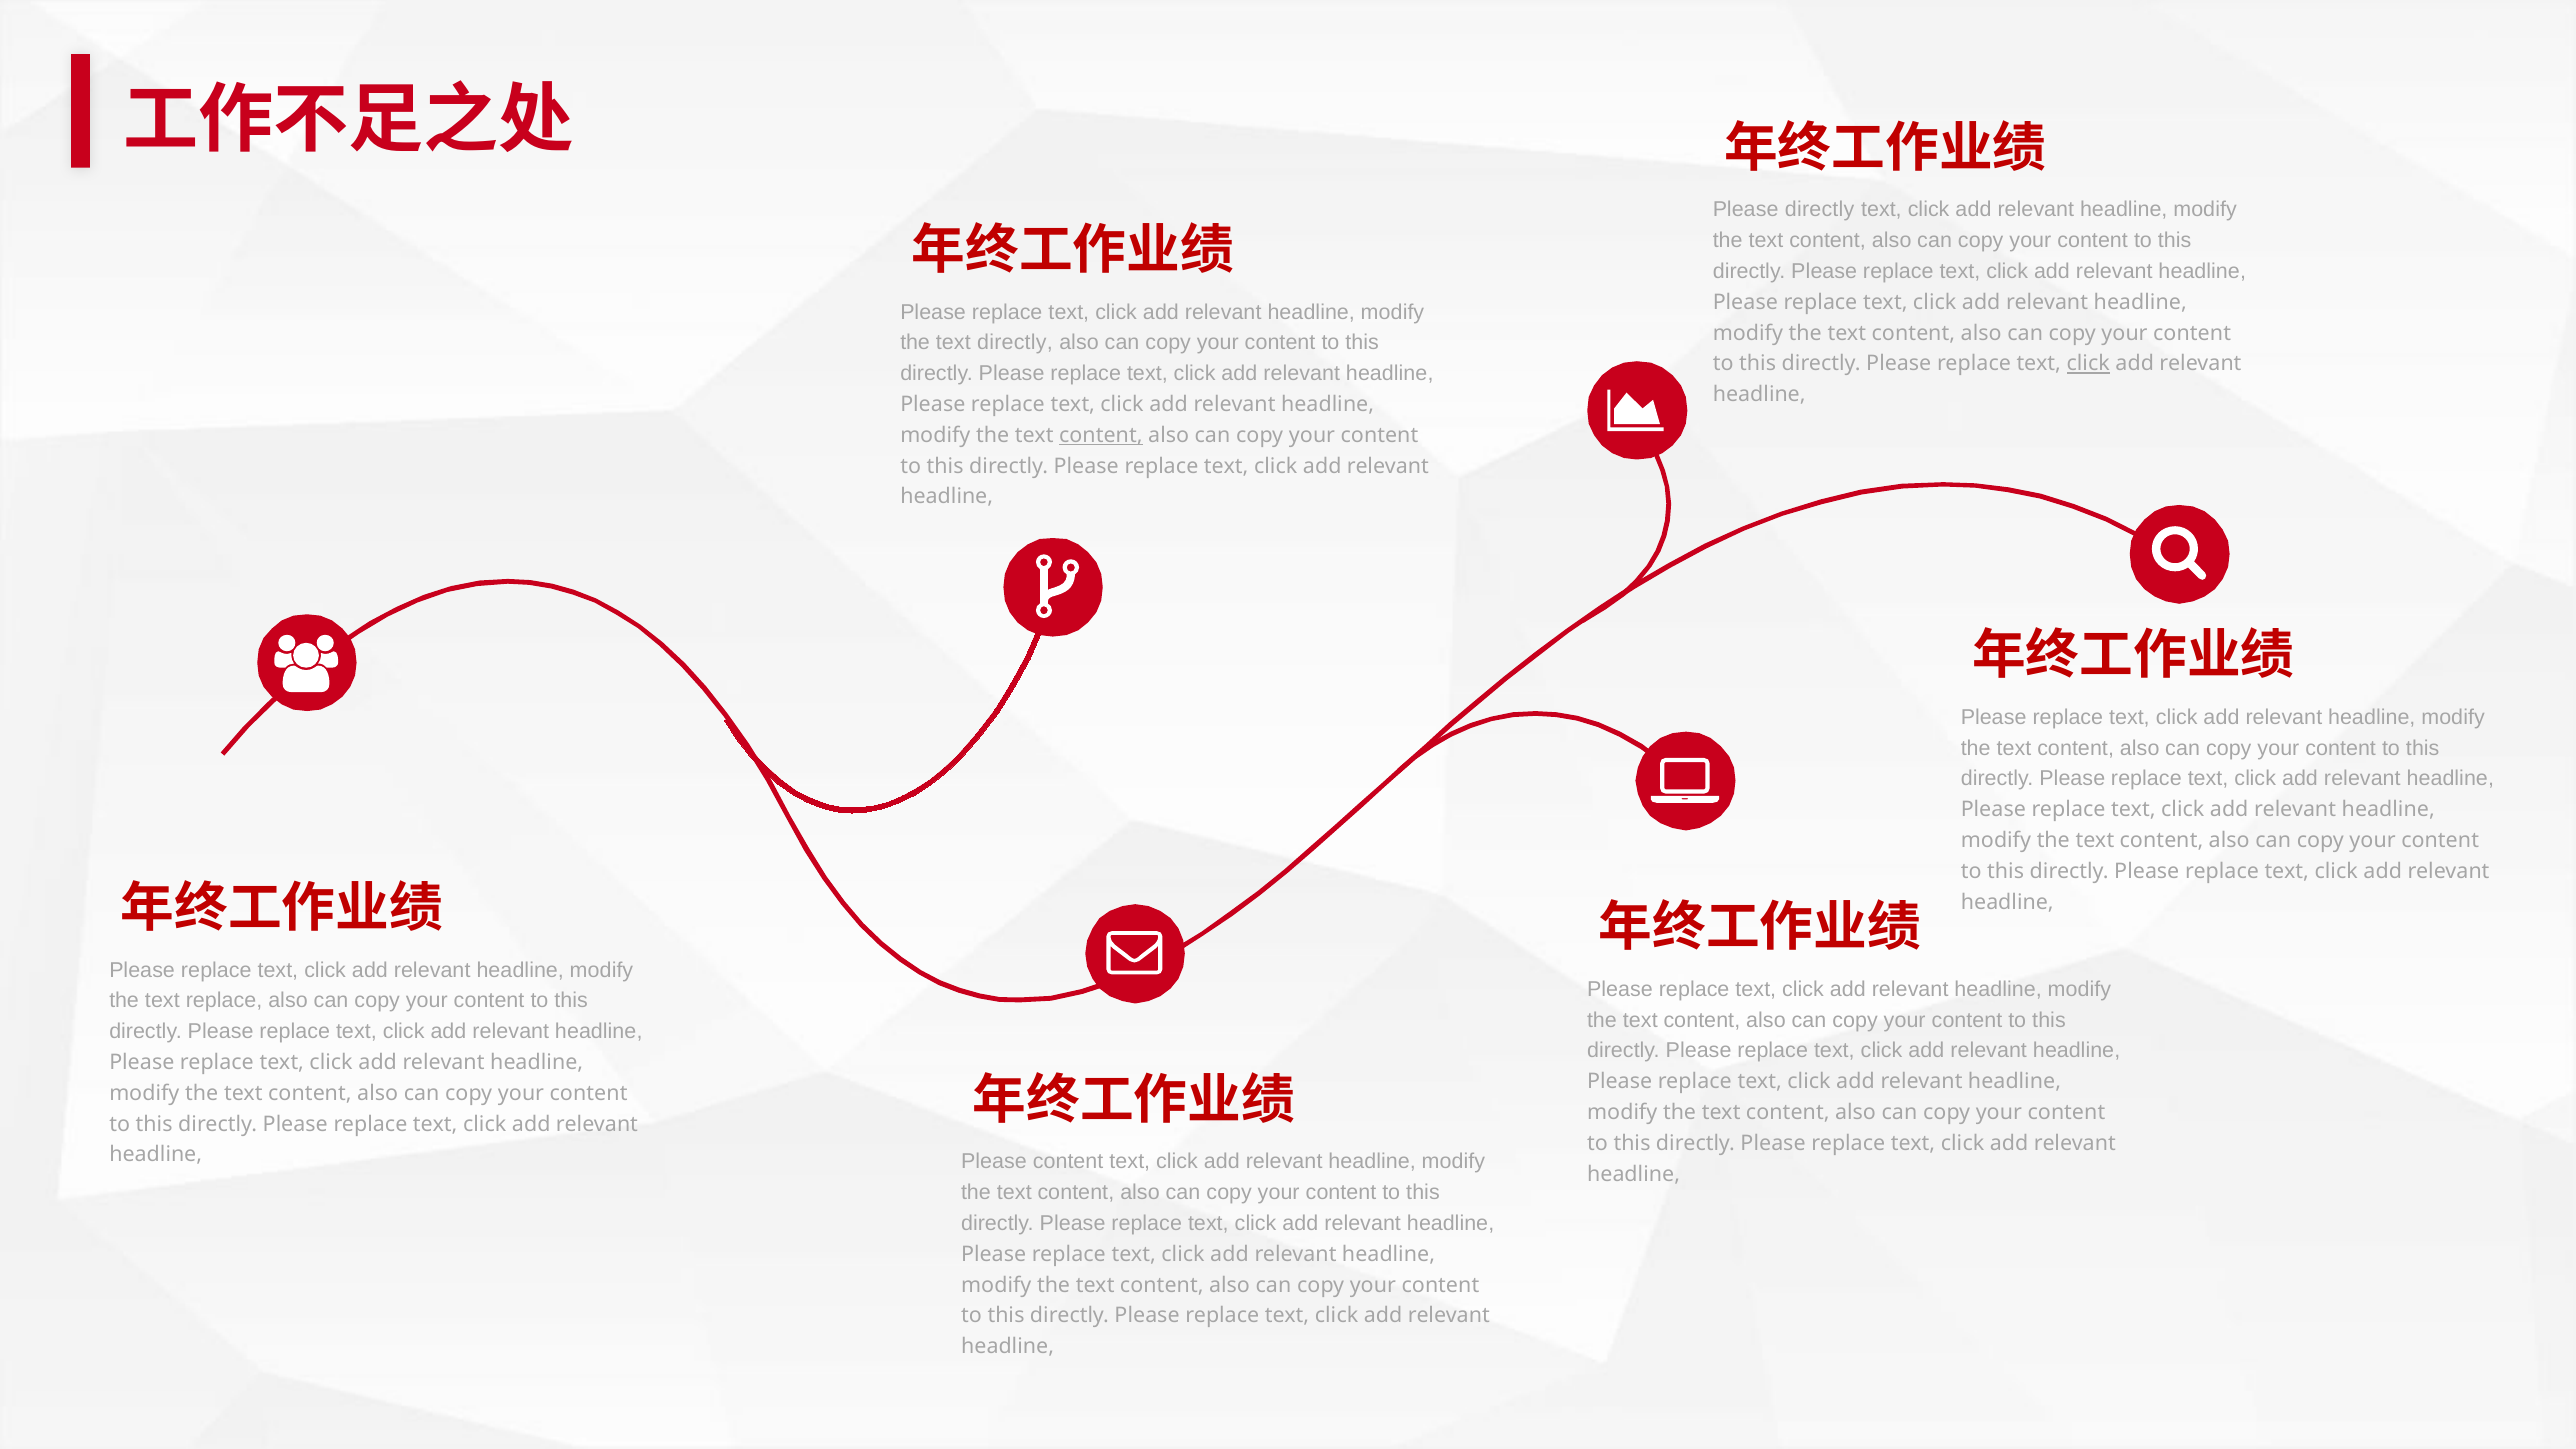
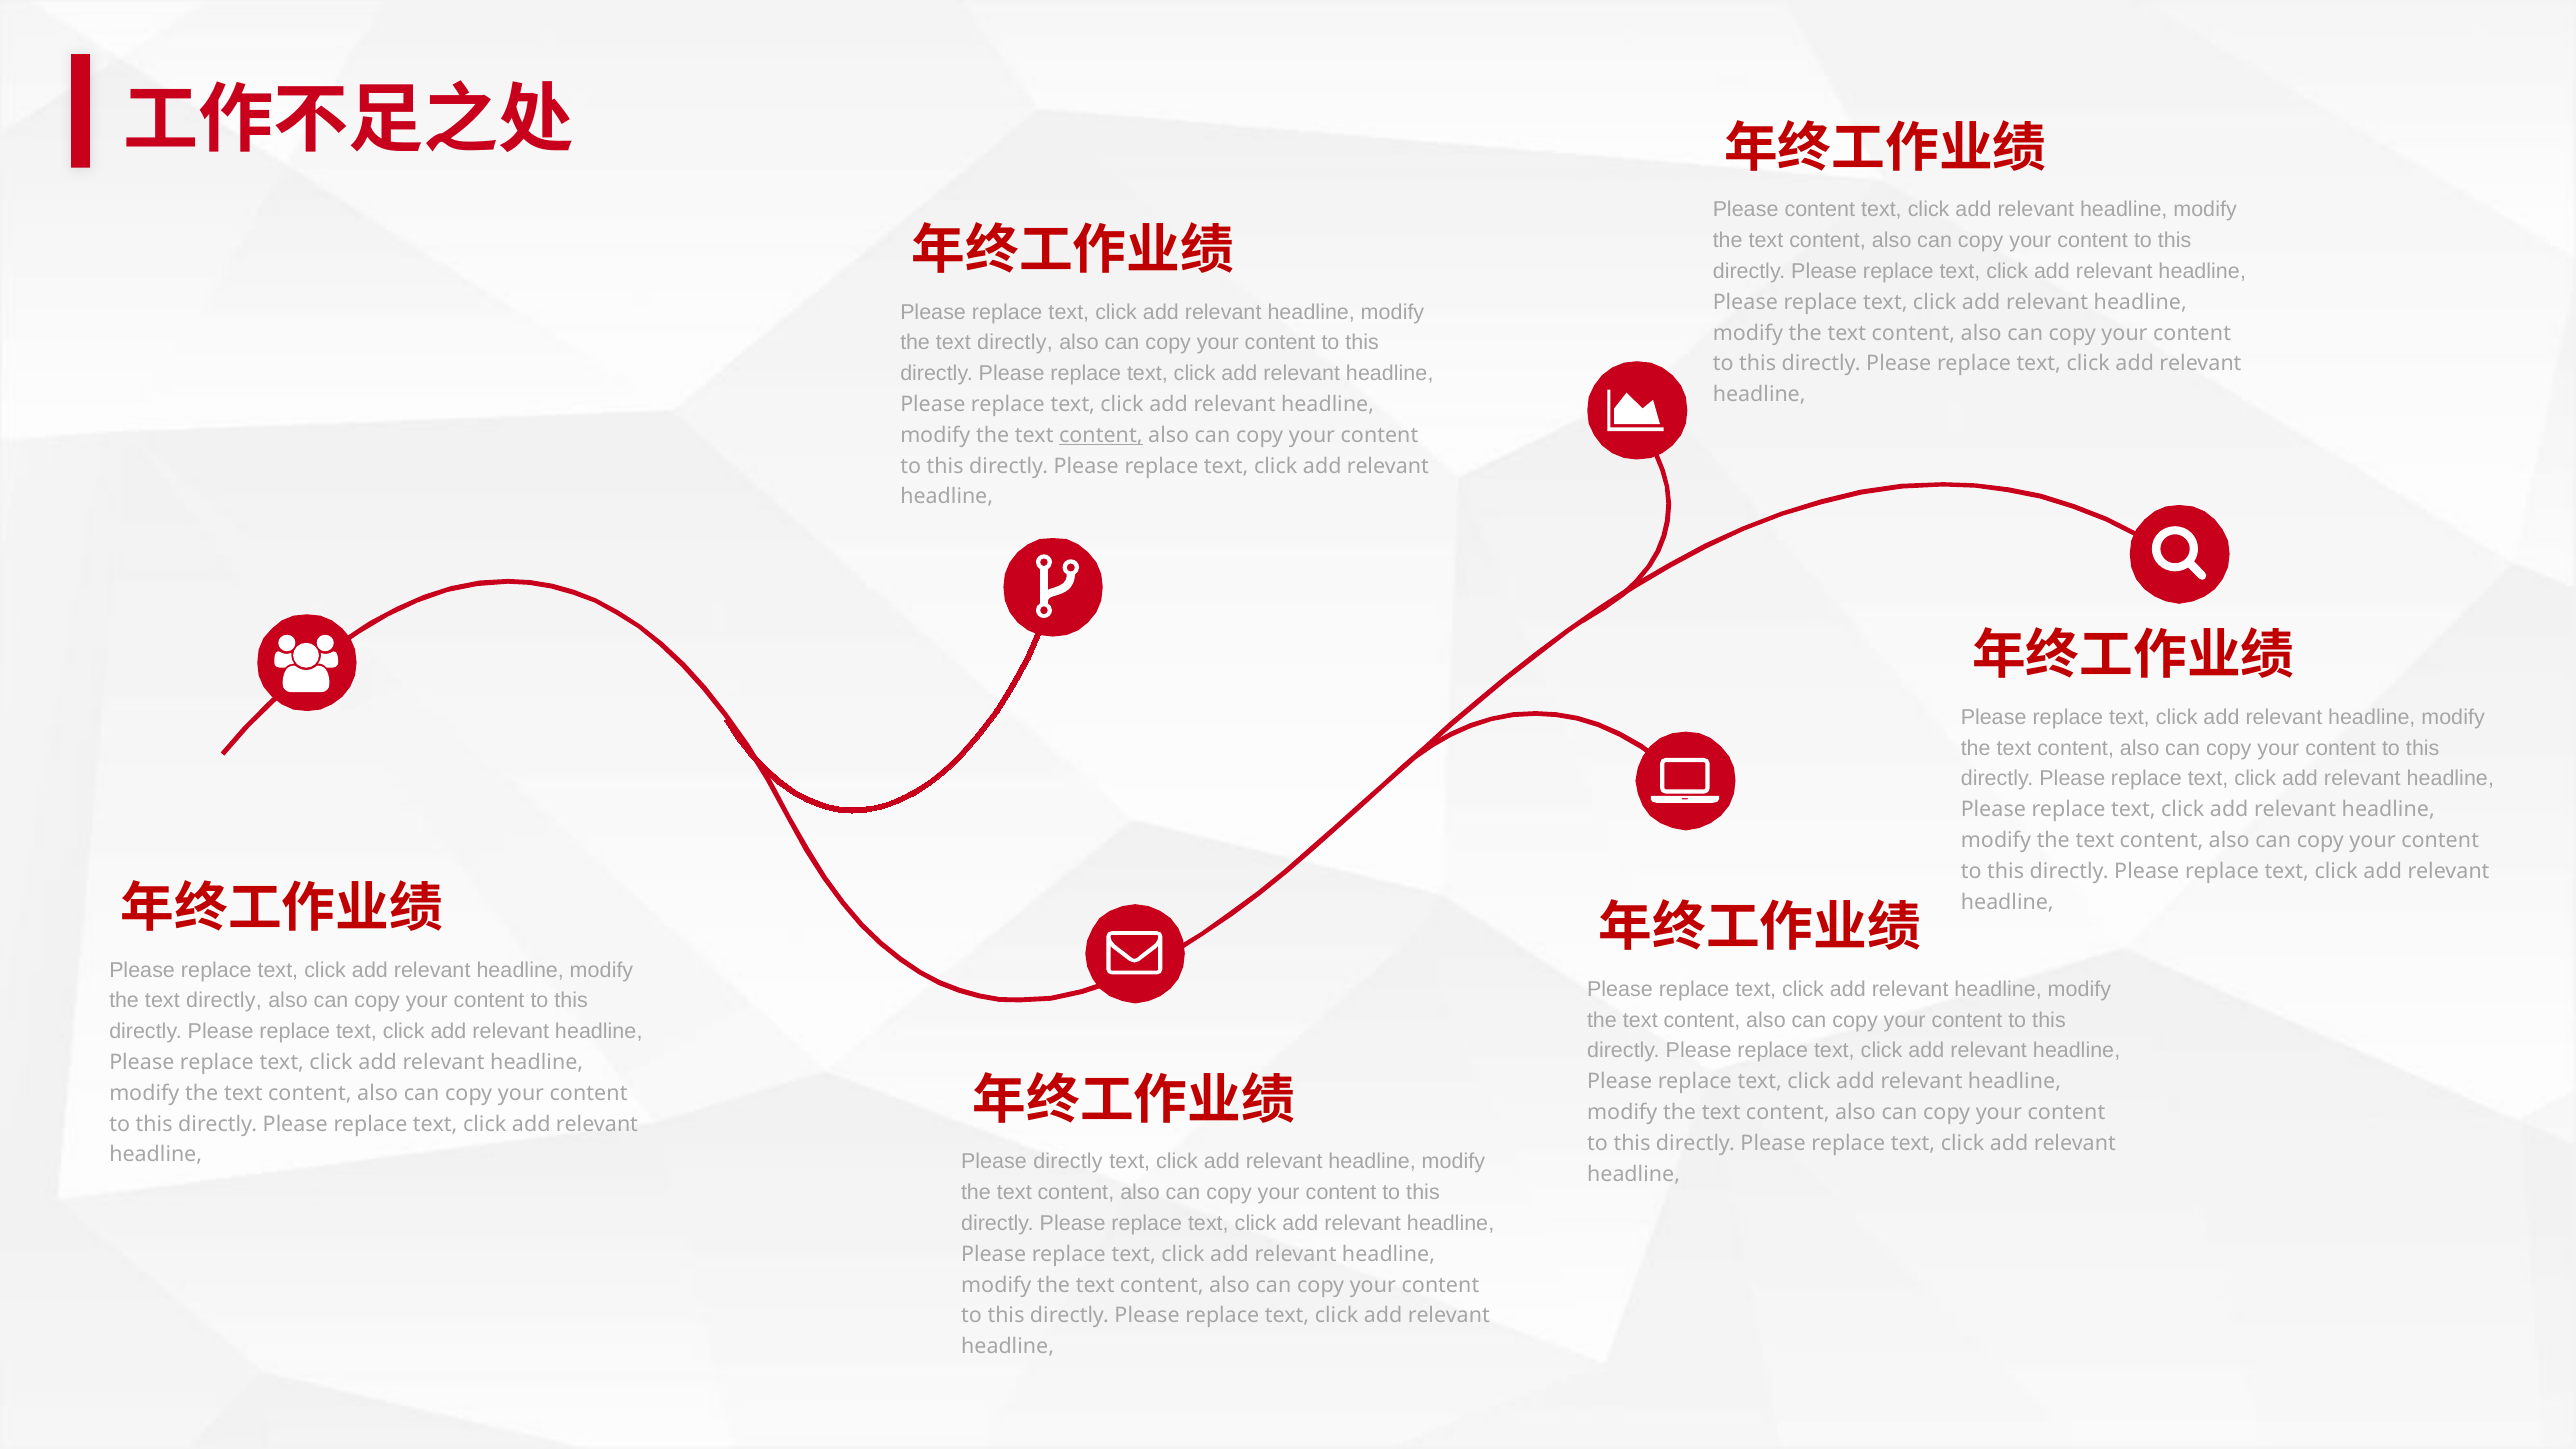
Please directly: directly -> content (1820, 210)
click underline: present -> none (2088, 364)
replace: replace -> directly (224, 1001)
Please content: content -> directly (1068, 1162)
